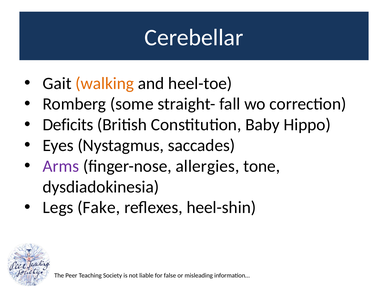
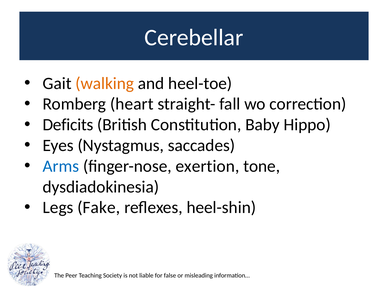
some: some -> heart (132, 104)
Arms colour: purple -> blue (61, 166)
allergies: allergies -> exertion (207, 166)
